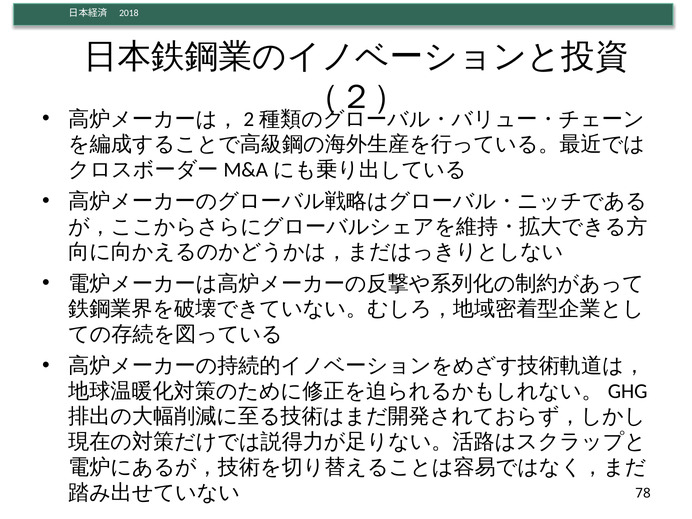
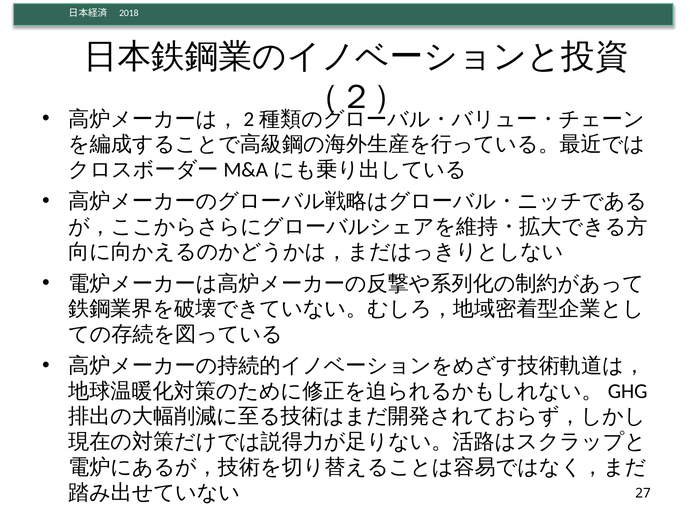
78: 78 -> 27 (643, 493)
